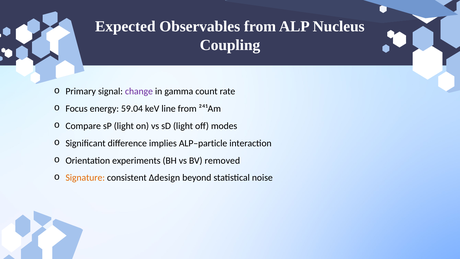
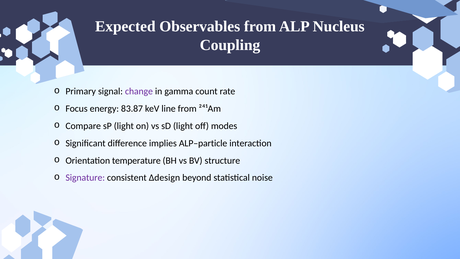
59.04: 59.04 -> 83.87 (132, 109)
experiments: experiments -> temperature (136, 160)
removed: removed -> structure (222, 160)
Signature colour: orange -> purple (85, 178)
